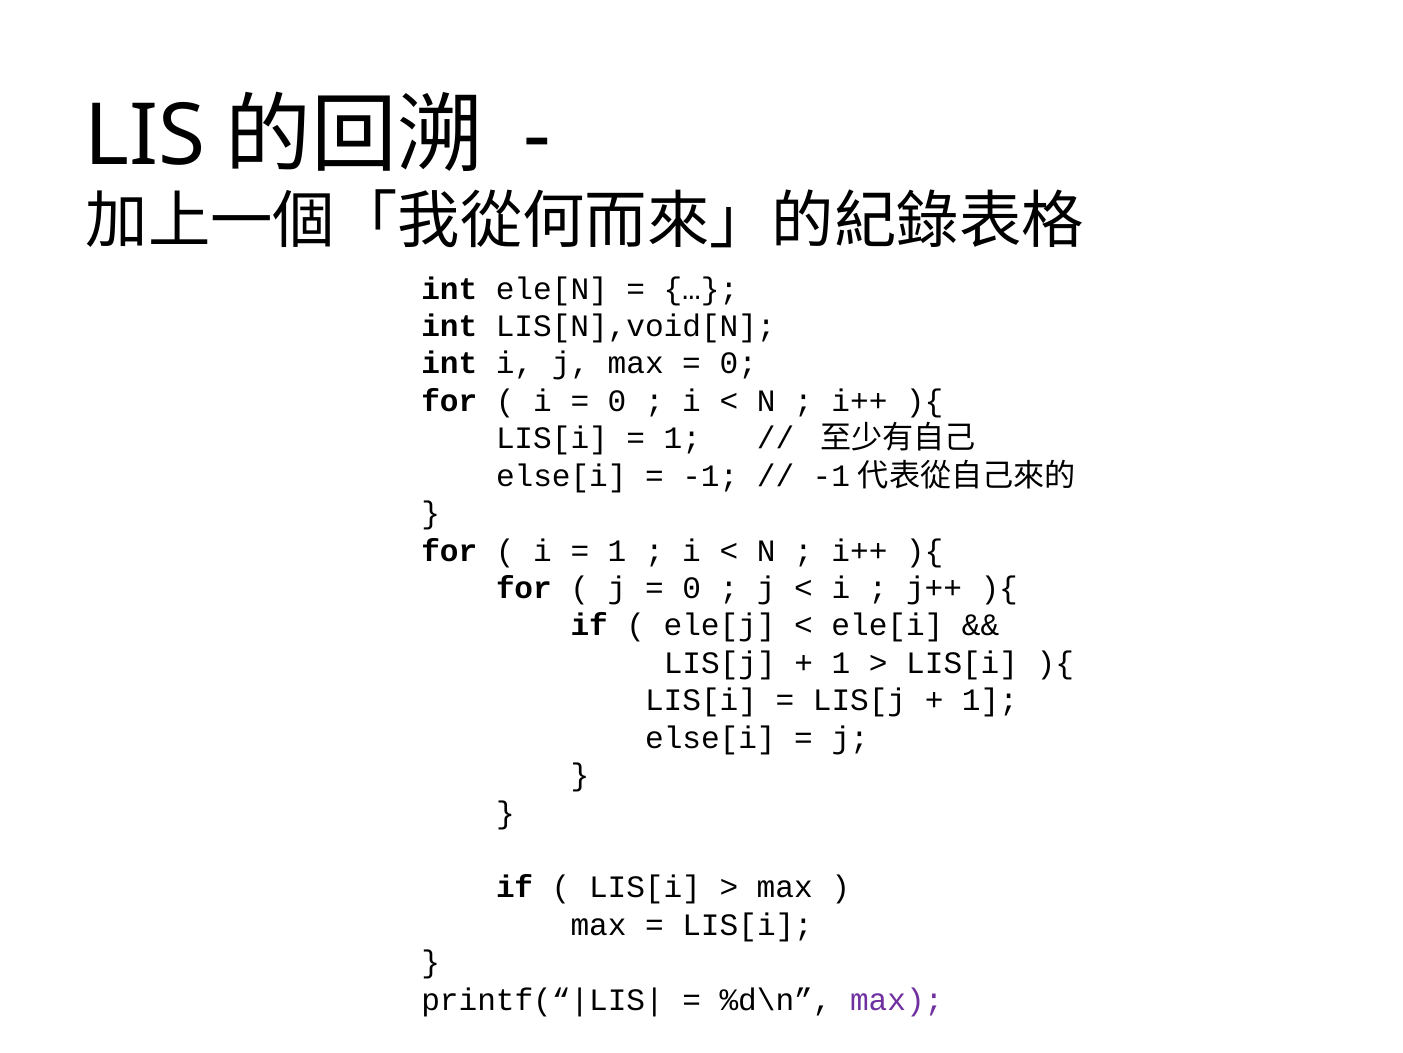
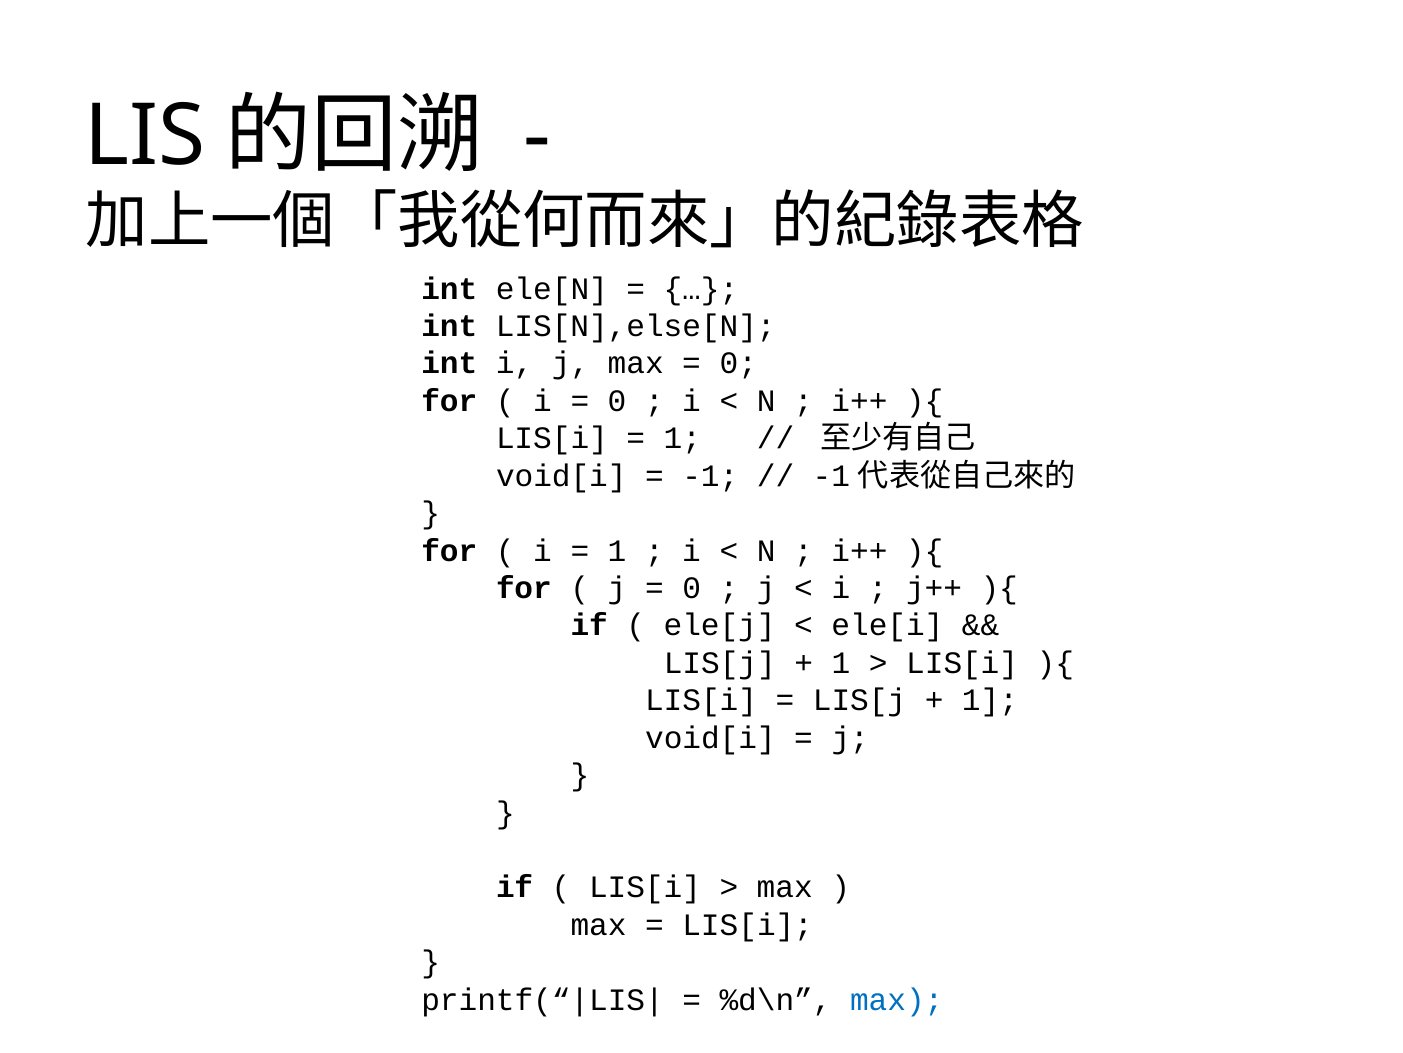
LIS[N],void[N: LIS[N],void[N -> LIS[N],else[N (636, 326)
else[i: else[i -> void[i (561, 476)
else[i: else[i -> void[i (710, 737)
max colour: purple -> blue (897, 999)
